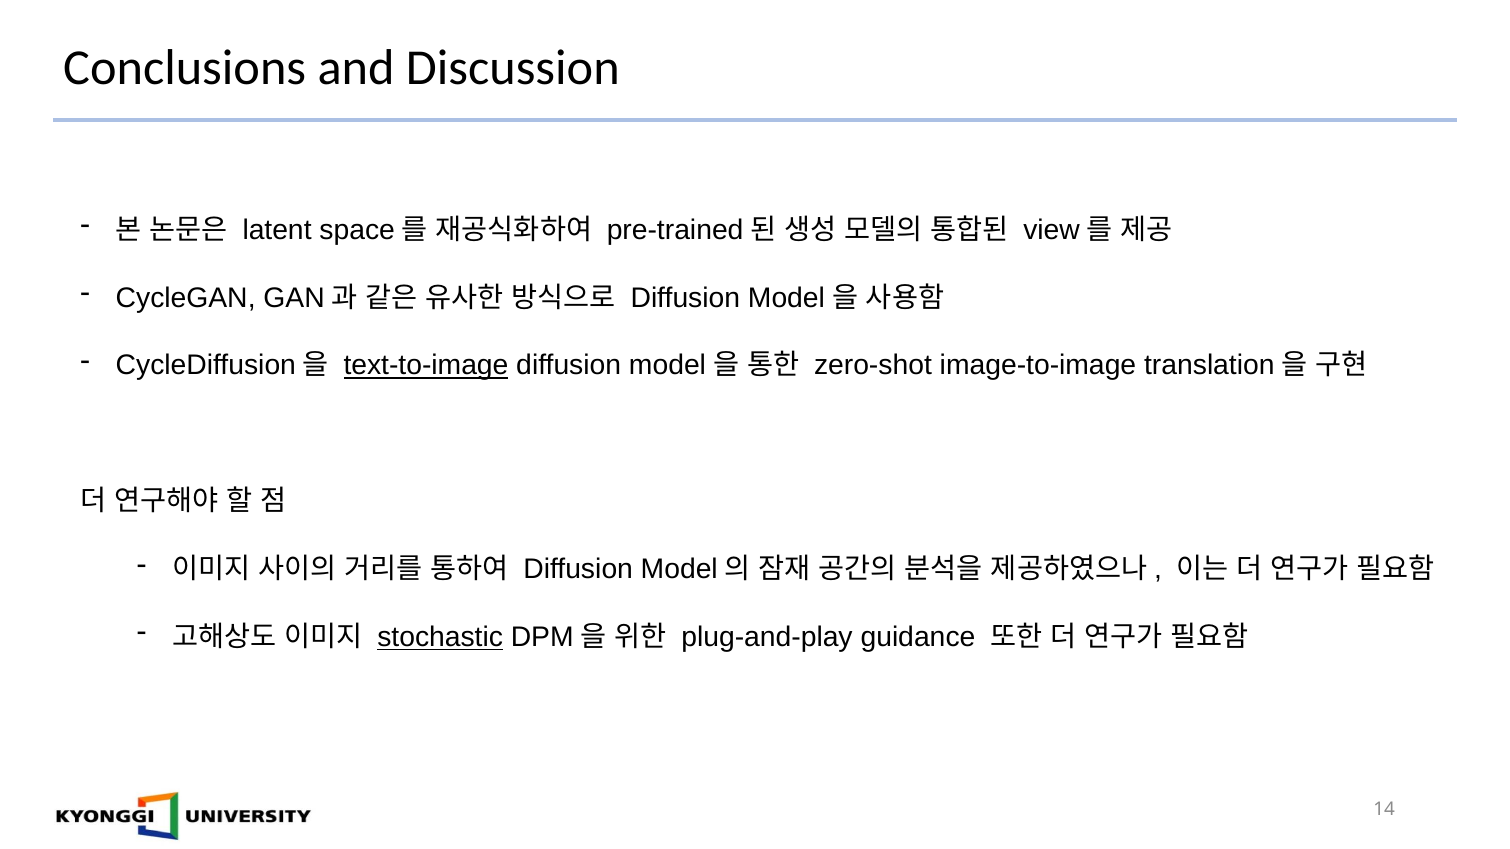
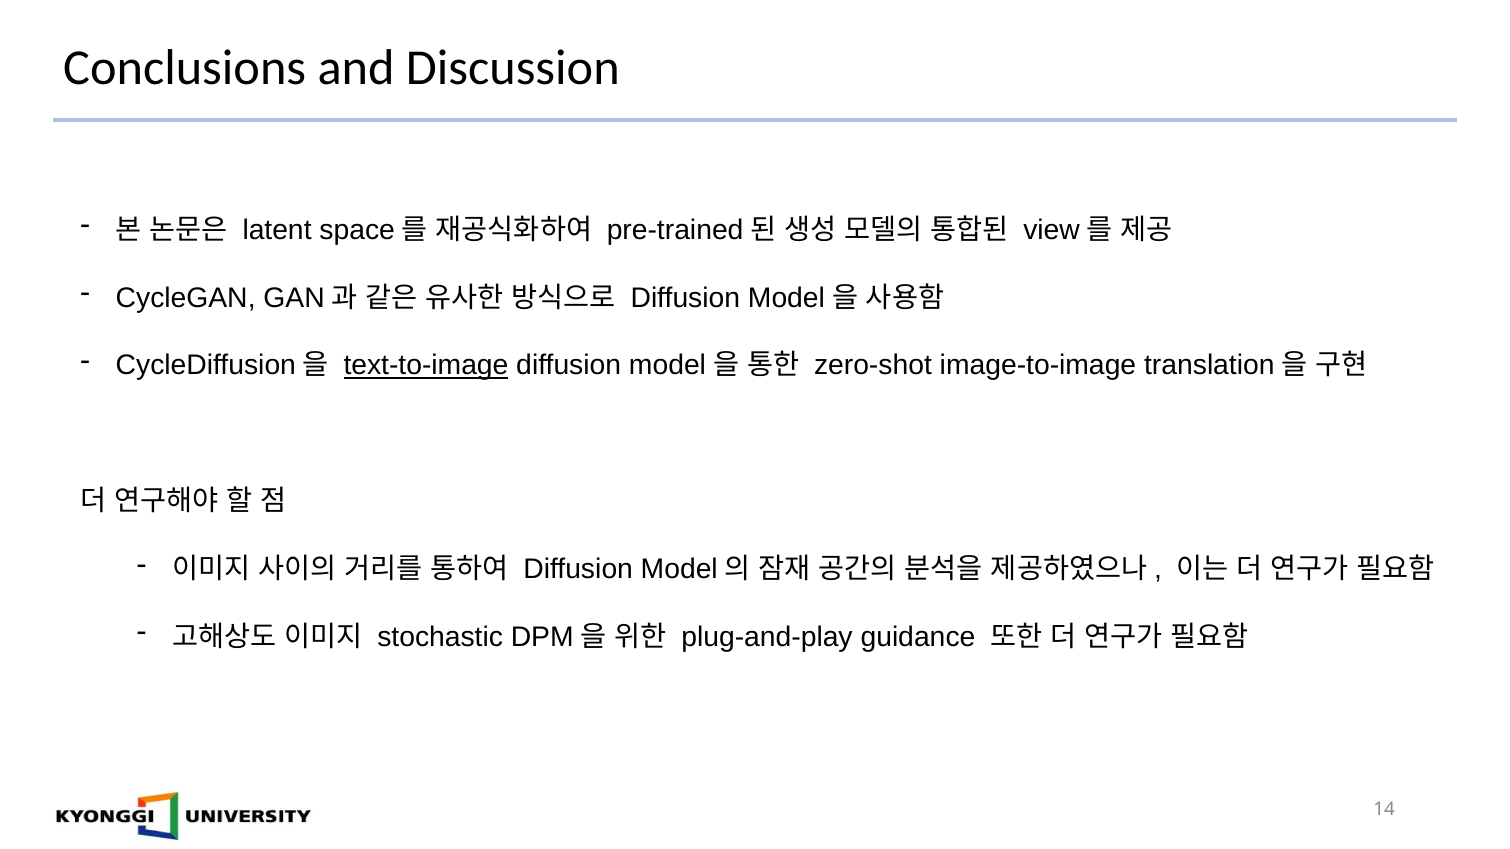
stochastic underline: present -> none (440, 638)
